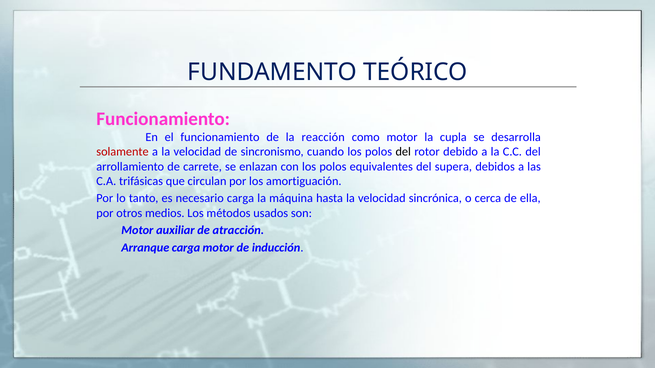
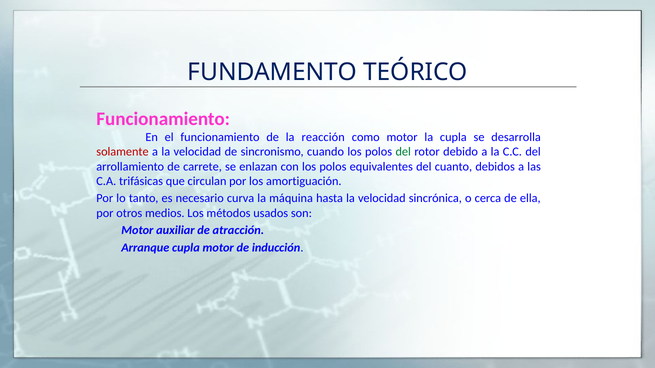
del colour: black -> green (403, 152)
supera: supera -> cuanto (453, 167)
necesario carga: carga -> curva (241, 199)
Arranque carga: carga -> cupla (186, 248)
